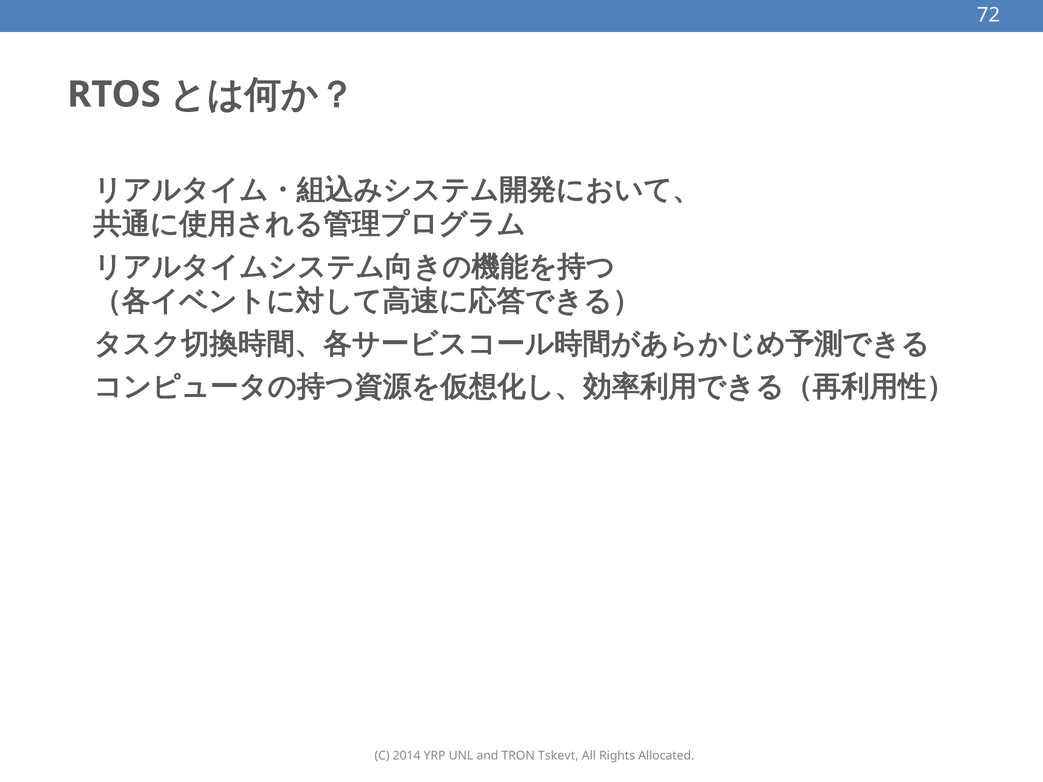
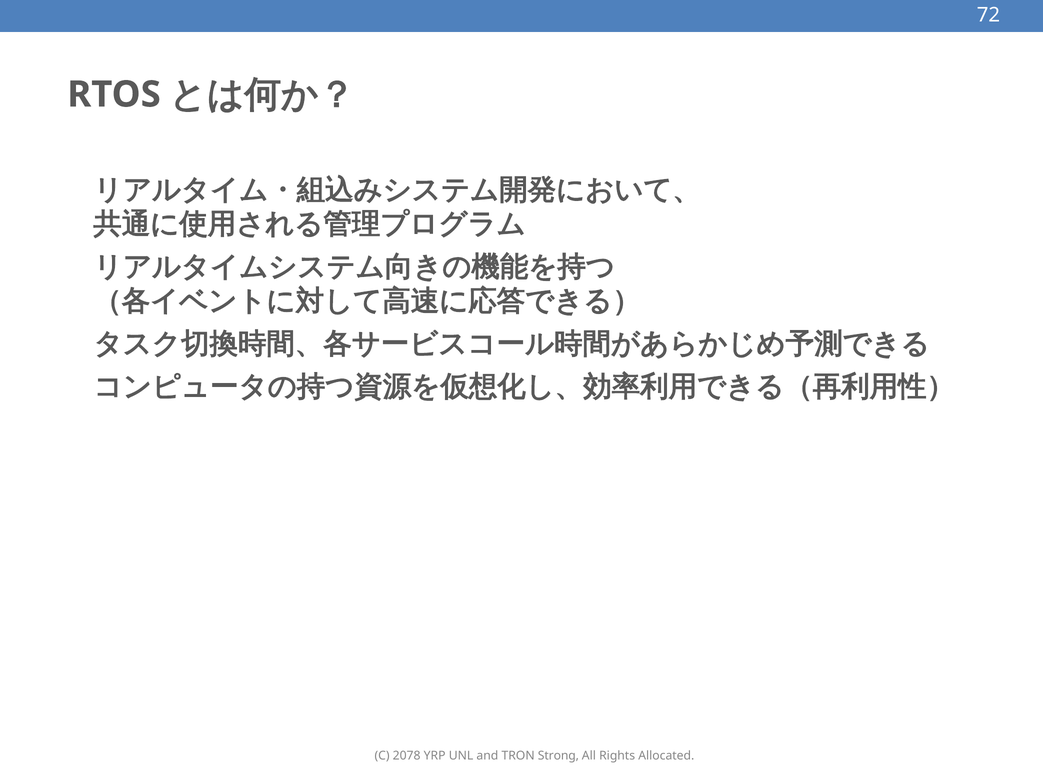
2014: 2014 -> 2078 (407, 756)
Tskevt: Tskevt -> Strong (558, 756)
